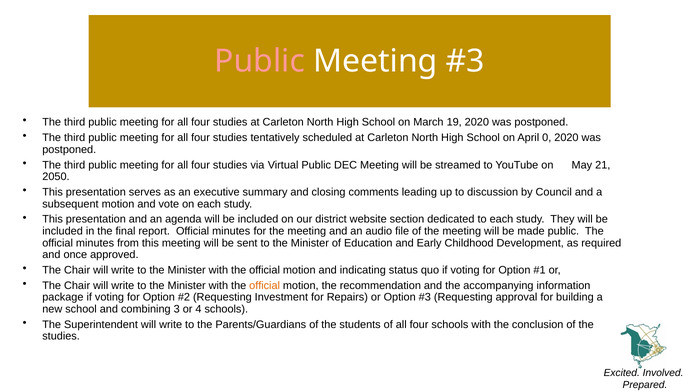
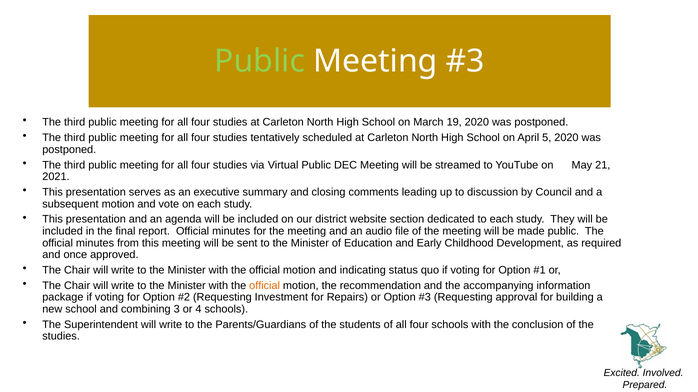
Public colour: pink -> light green (260, 61)
0: 0 -> 5 (547, 138)
2050: 2050 -> 2021 (56, 177)
